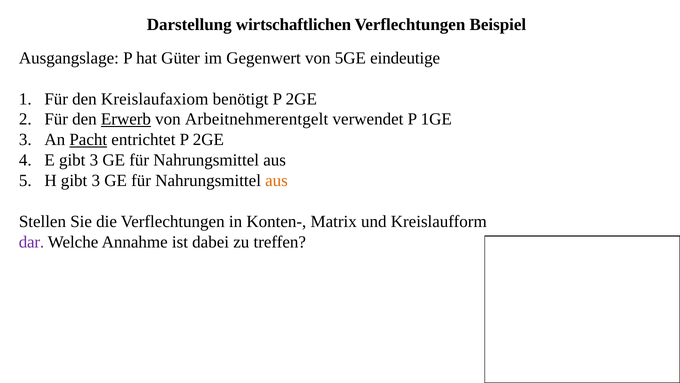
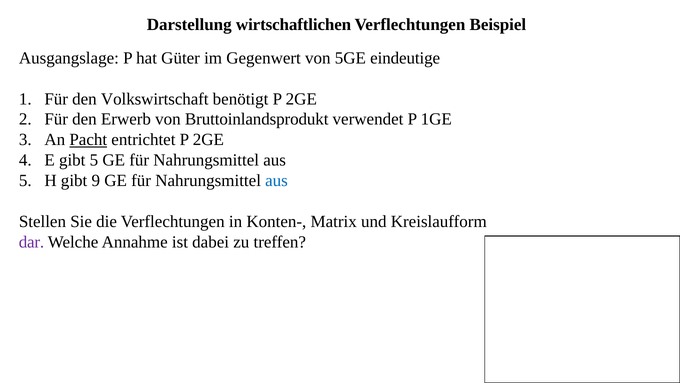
Kreislaufaxiom: Kreislaufaxiom -> Volkswirtschaft (155, 99)
Erwerb underline: present -> none (126, 119)
Arbeitnehmerentgelt: Arbeitnehmerentgelt -> Bruttoinlandsprodukt (257, 119)
E gibt 3: 3 -> 5 (94, 160)
H gibt 3: 3 -> 9 (96, 180)
aus colour: orange -> blue (277, 180)
